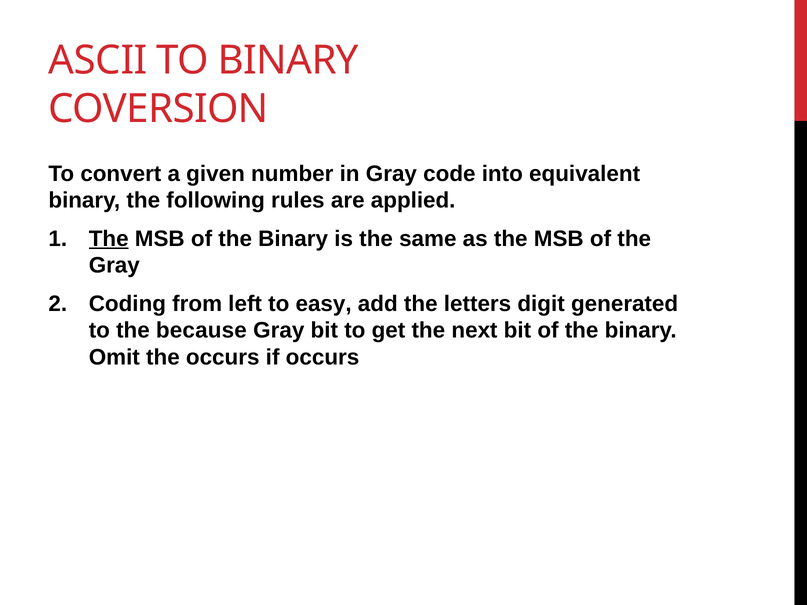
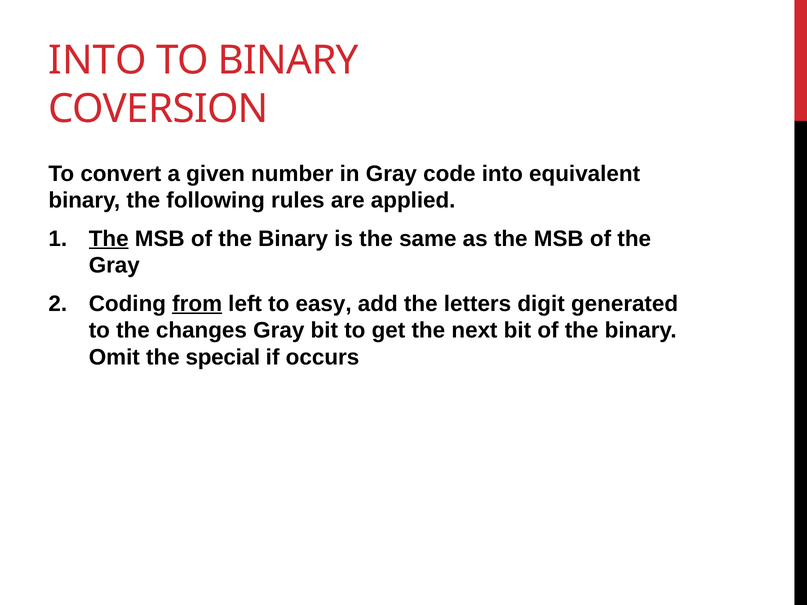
ASCII: ASCII -> INTO (98, 61)
from underline: none -> present (197, 304)
because: because -> changes (201, 331)
the occurs: occurs -> special (223, 358)
